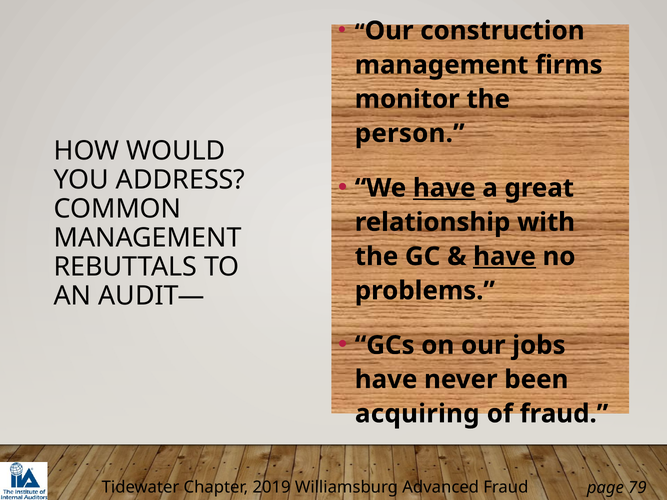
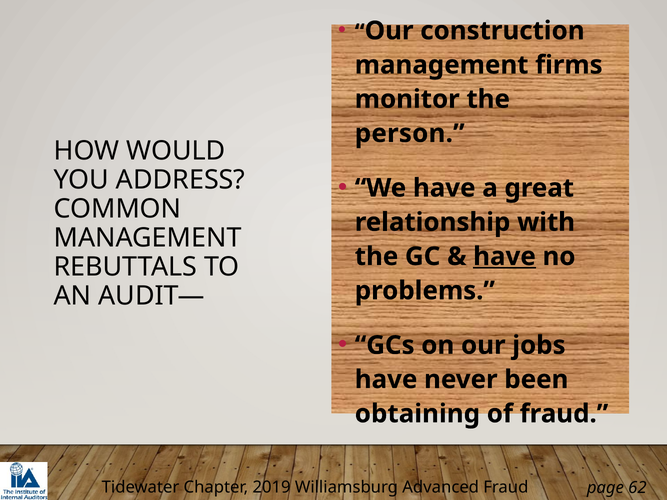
have underline: present -> none (444, 188)
acquiring: acquiring -> obtaining (417, 414)
79: 79 -> 62 (637, 488)
